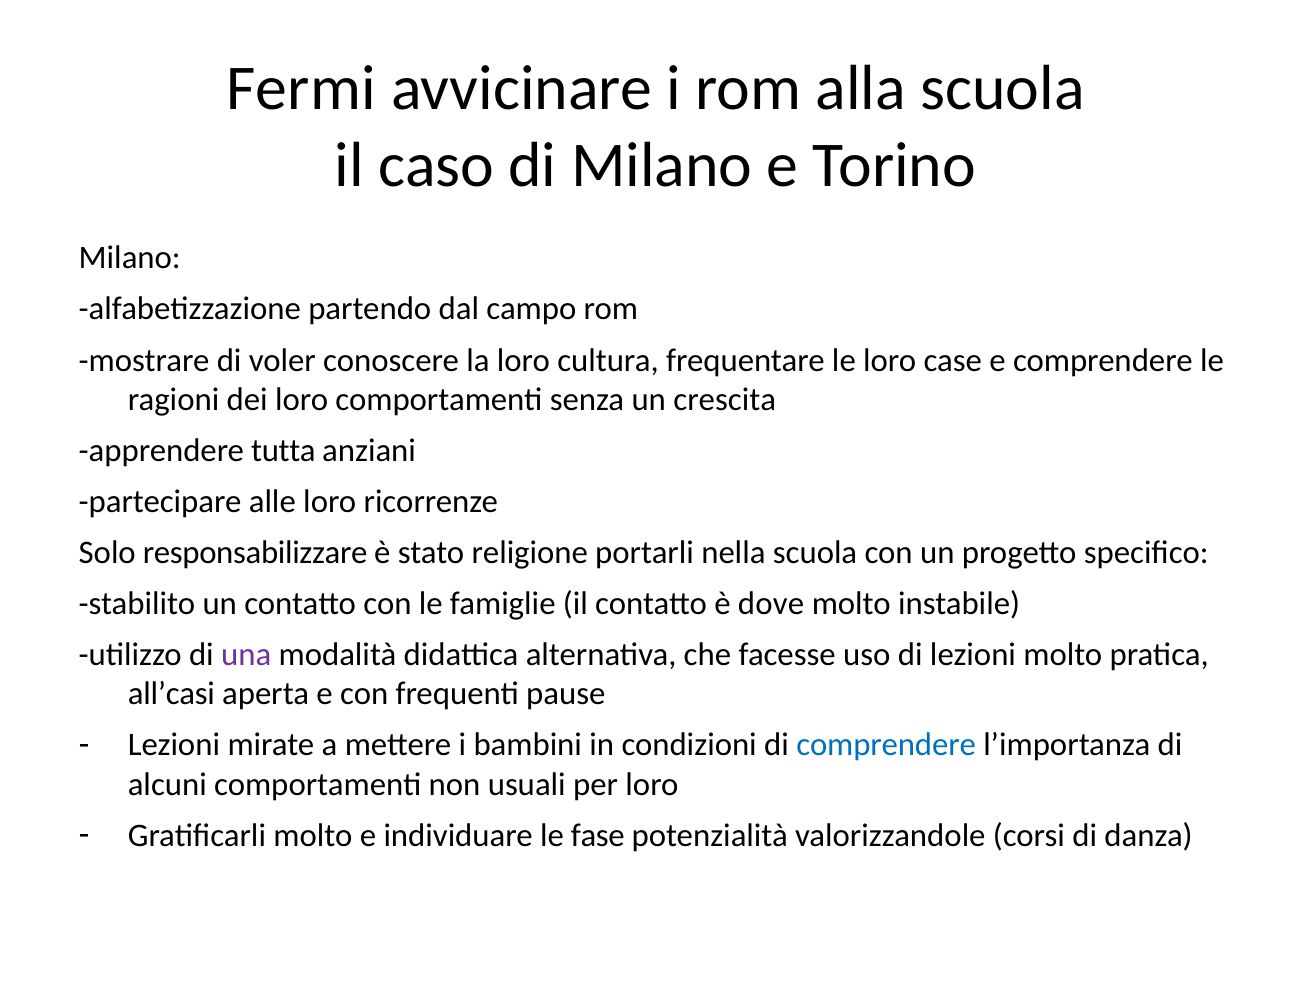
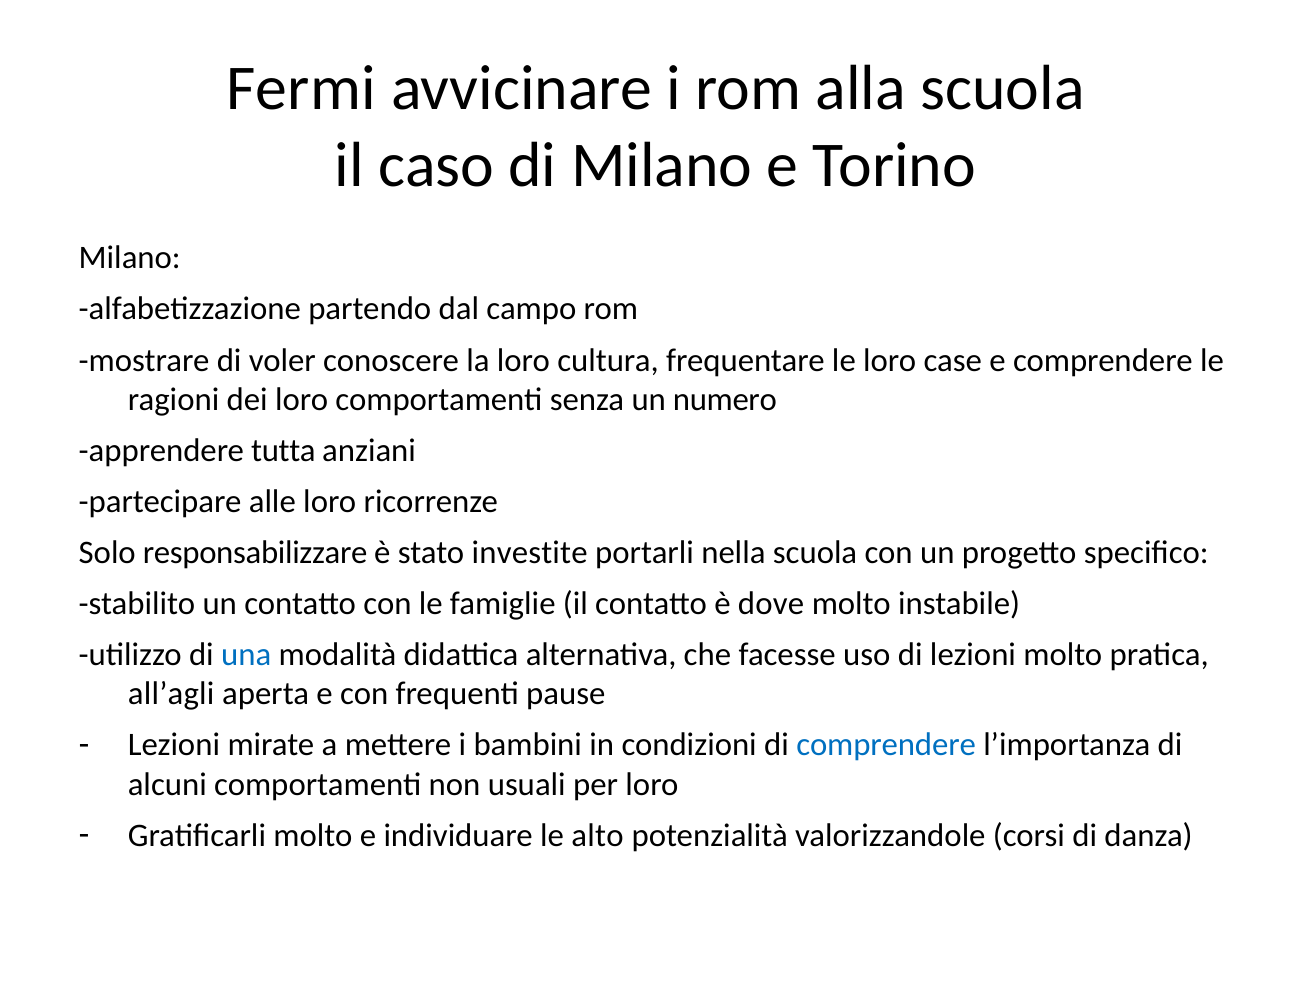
crescita: crescita -> numero (725, 400)
religione: religione -> investite (530, 553)
una colour: purple -> blue (246, 655)
all’casi: all’casi -> all’agli (171, 694)
fase: fase -> alto (598, 836)
